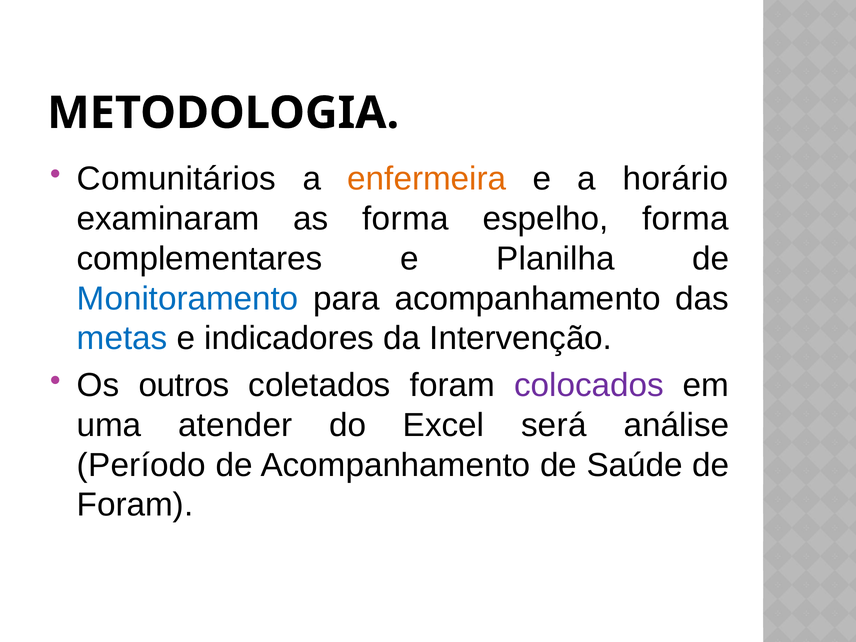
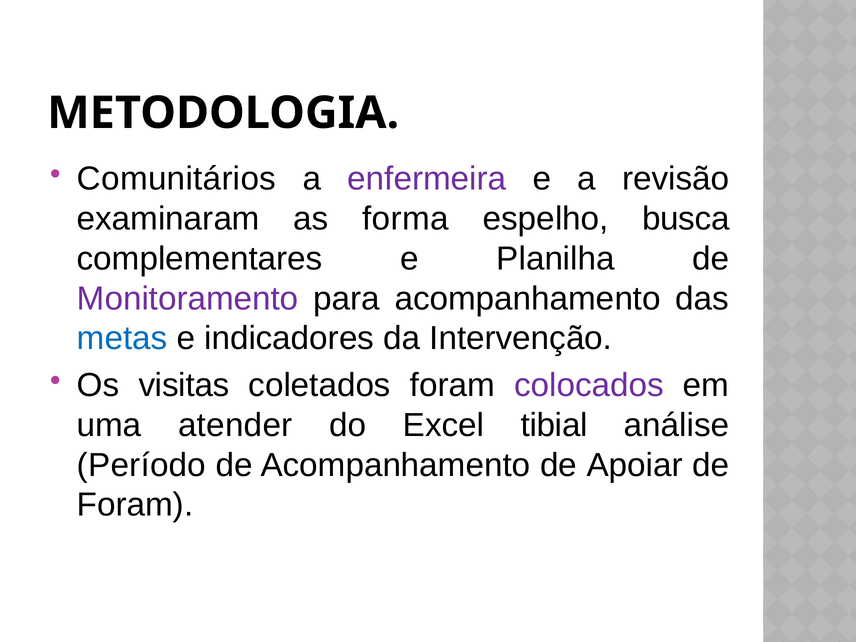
enfermeira colour: orange -> purple (427, 179)
horário: horário -> revisão (676, 179)
espelho forma: forma -> busca (686, 219)
Monitoramento colour: blue -> purple (188, 299)
outros: outros -> visitas (184, 385)
será: será -> tibial (554, 425)
Saúde: Saúde -> Apoiar (635, 465)
